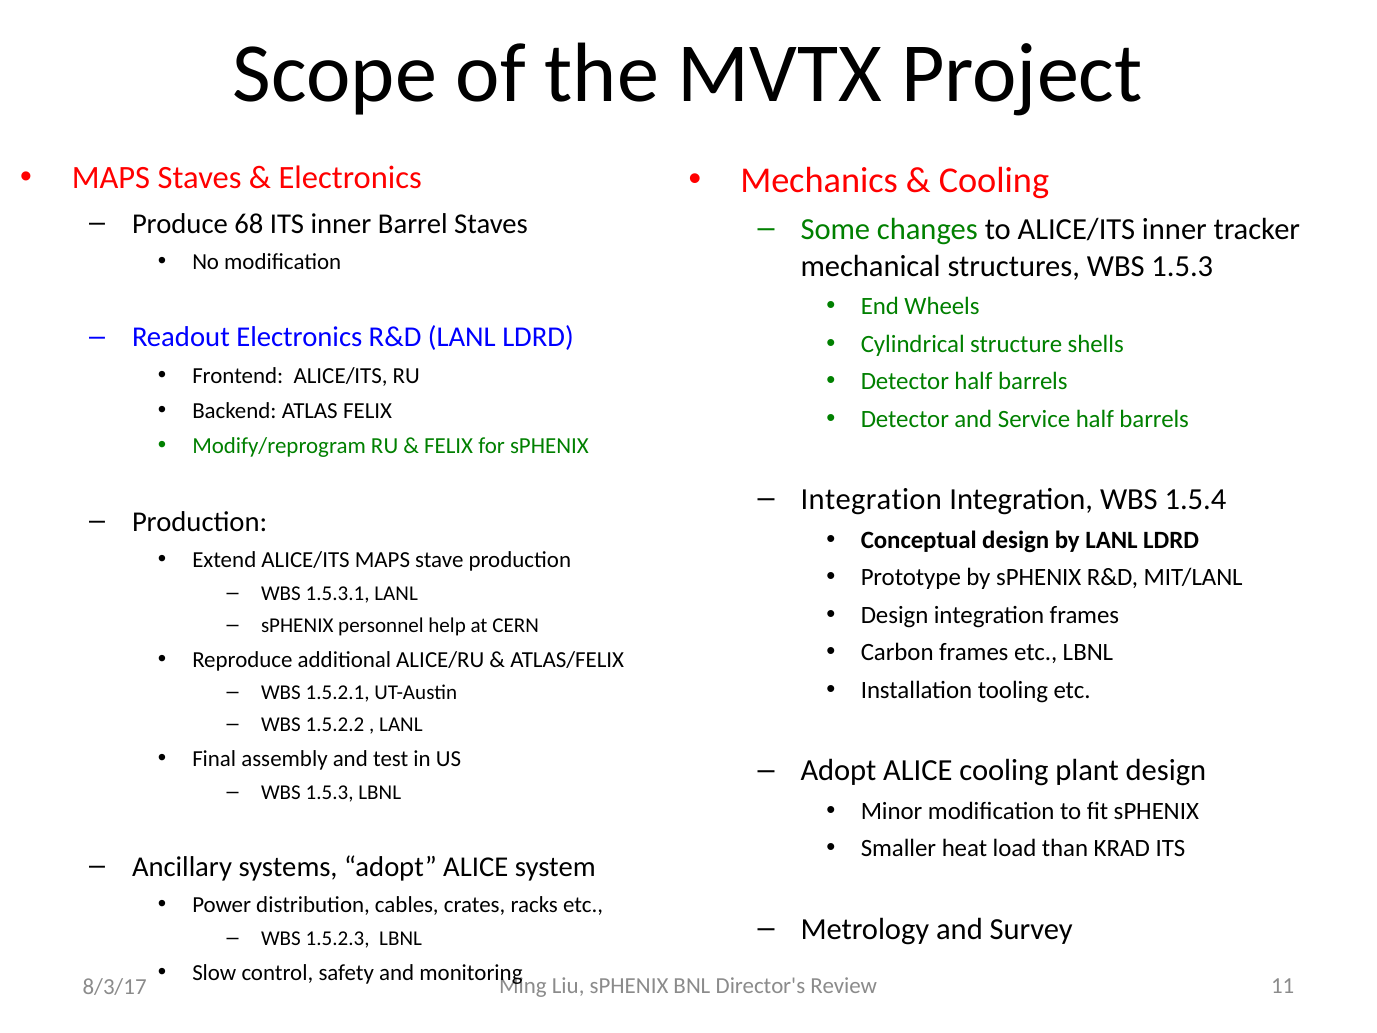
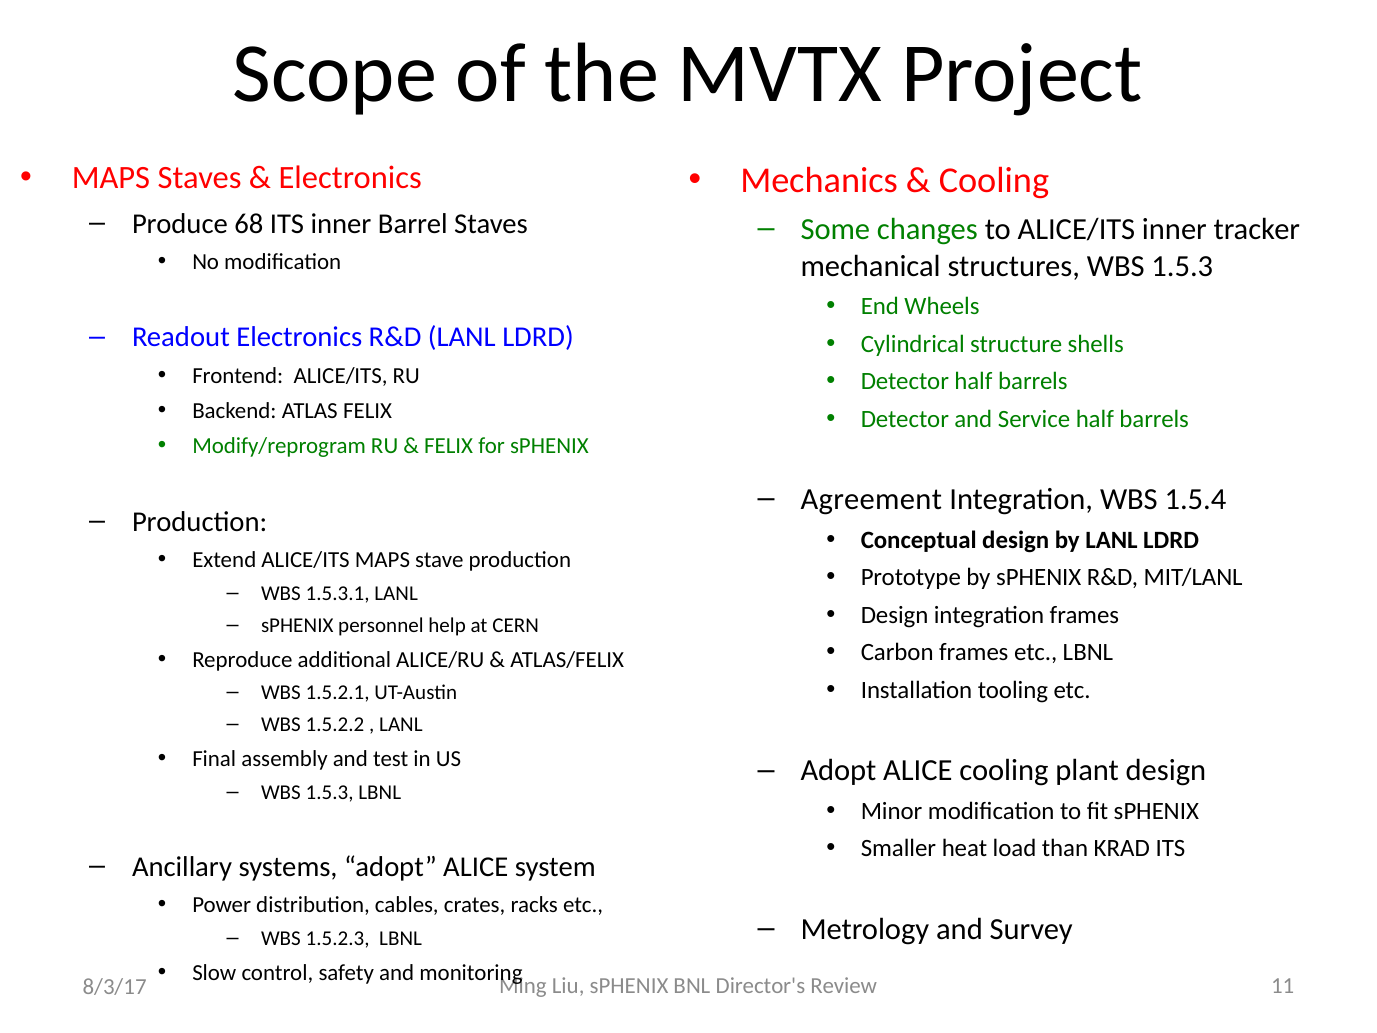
Integration: Integration -> Agreement (871, 499)
